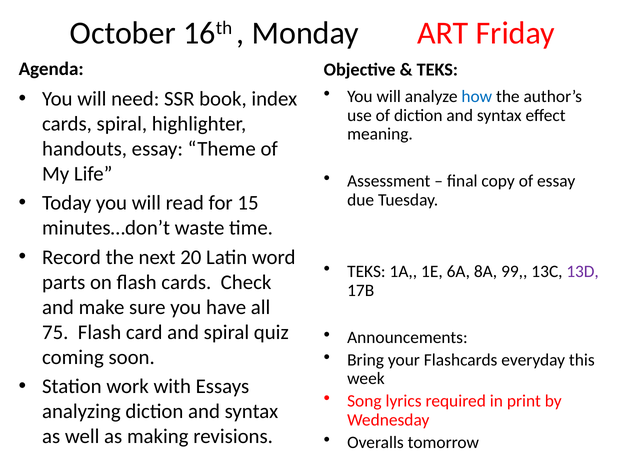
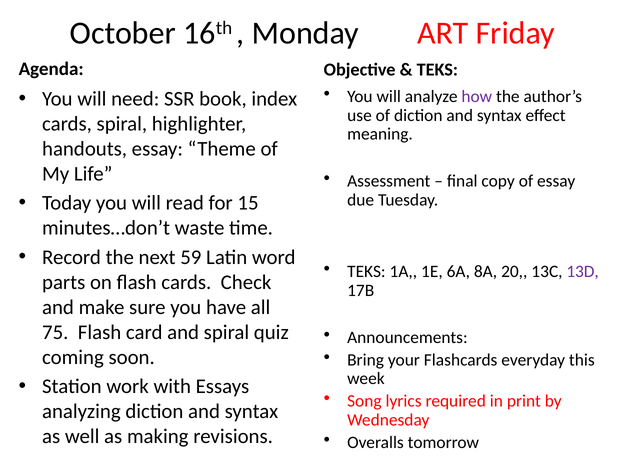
how colour: blue -> purple (477, 96)
20: 20 -> 59 (191, 257)
99: 99 -> 20 (514, 271)
